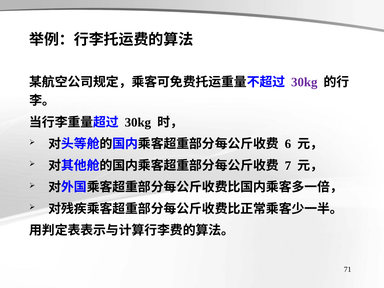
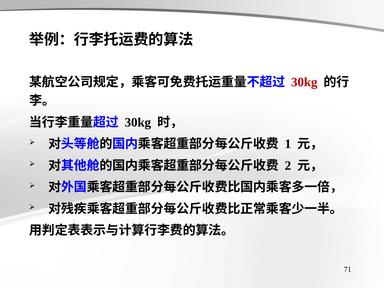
30kg colour: purple -> red (304, 82)
6: 6 -> 1 (288, 144)
7: 7 -> 2 (288, 166)
